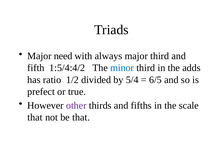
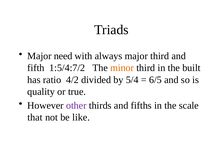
1:5/4:4/2: 1:5/4:4/2 -> 1:5/4:7/2 (67, 68)
minor colour: blue -> orange (122, 68)
adds: adds -> built (191, 68)
1/2: 1/2 -> 4/2 (72, 80)
prefect: prefect -> quality (41, 92)
be that: that -> like (81, 118)
